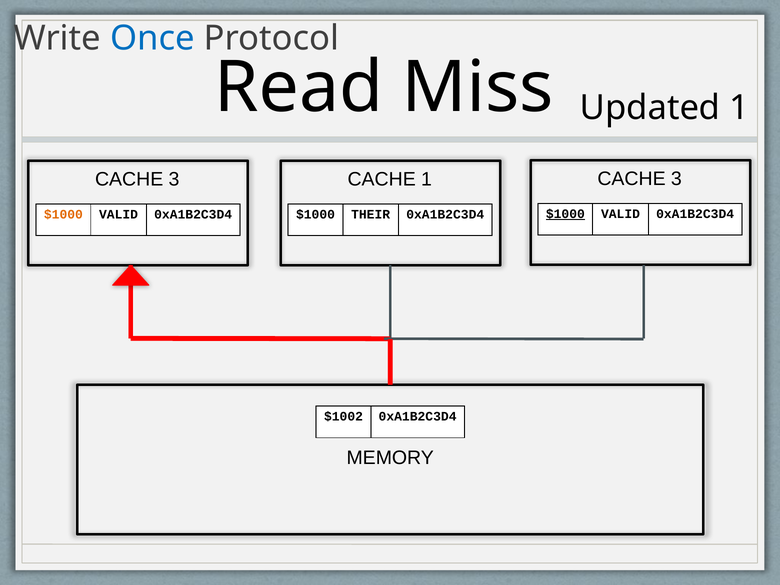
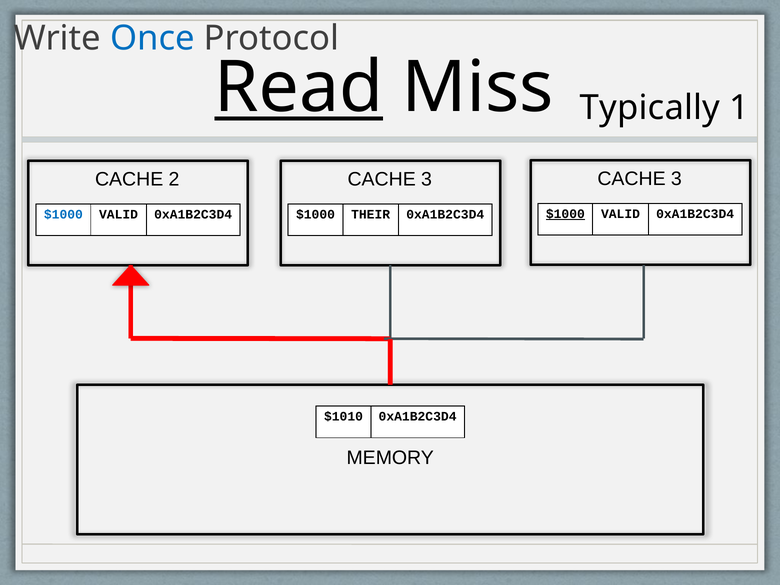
Read underline: none -> present (299, 88)
Updated: Updated -> Typically (650, 108)
3: 3 -> 2 (174, 179)
1: 1 -> 3 (427, 179)
$1000 colour: orange -> blue (63, 214)
$1002: $1002 -> $1010 (343, 417)
